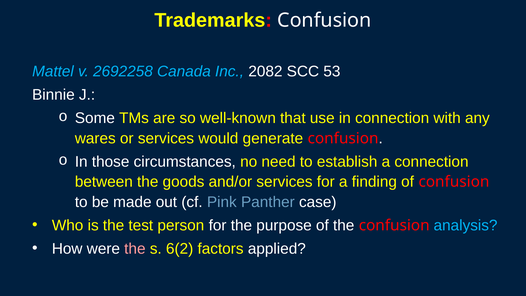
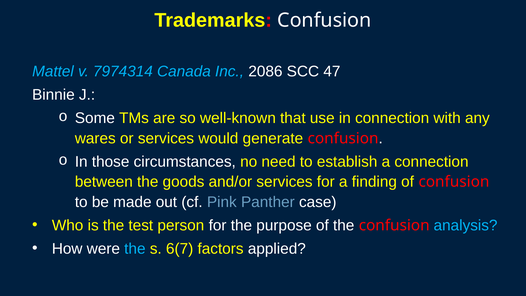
2692258: 2692258 -> 7974314 (123, 71)
2082: 2082 -> 2086 (265, 71)
53: 53 -> 47 (332, 71)
the colour: pink -> light blue (135, 249)
6(2: 6(2 -> 6(7 (180, 249)
